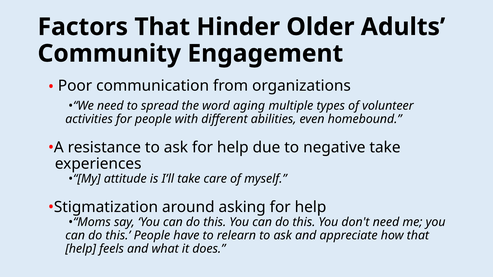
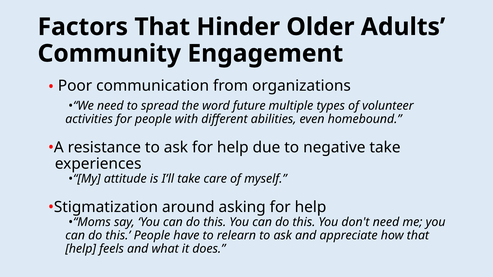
aging: aging -> future (249, 106)
